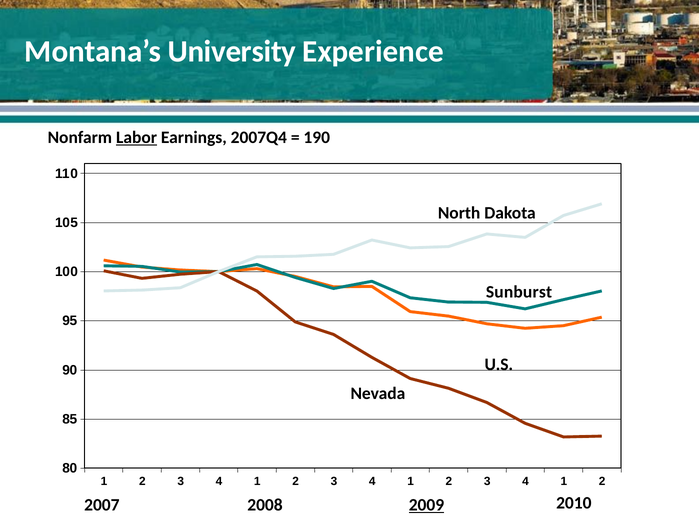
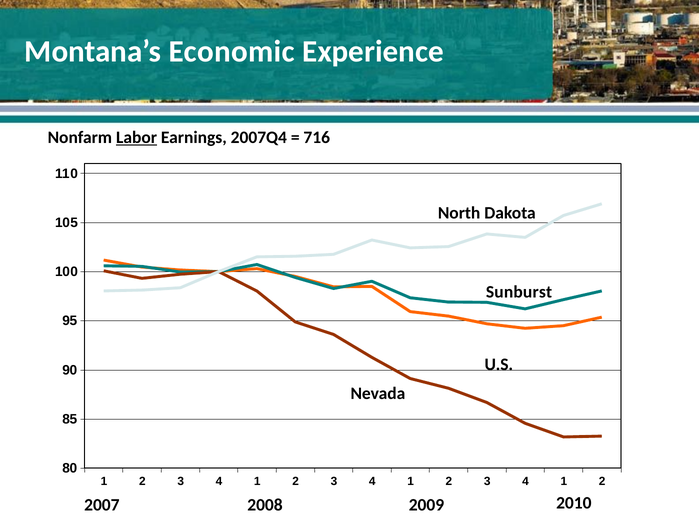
University: University -> Economic (232, 52)
190: 190 -> 716 (317, 137)
2009 underline: present -> none (426, 505)
